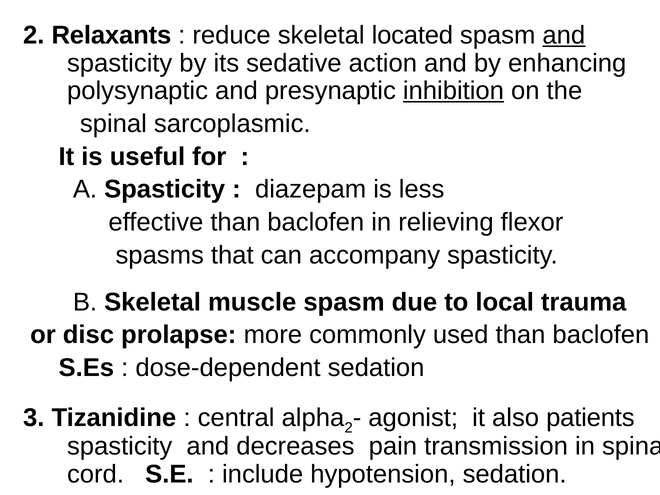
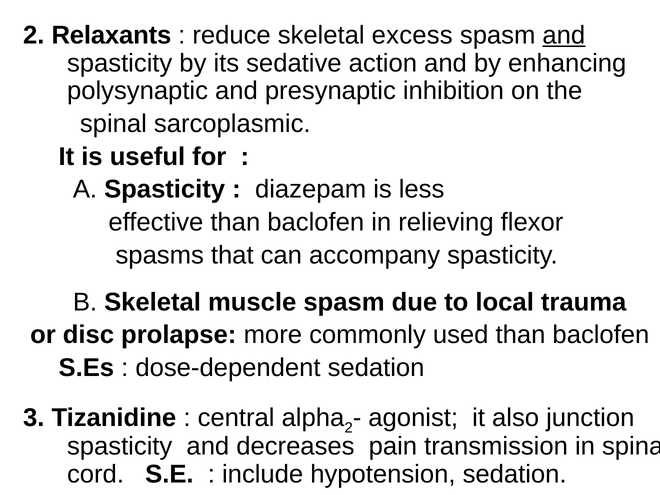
located: located -> excess (412, 35)
inhibition underline: present -> none (453, 91)
patients: patients -> junction (590, 418)
